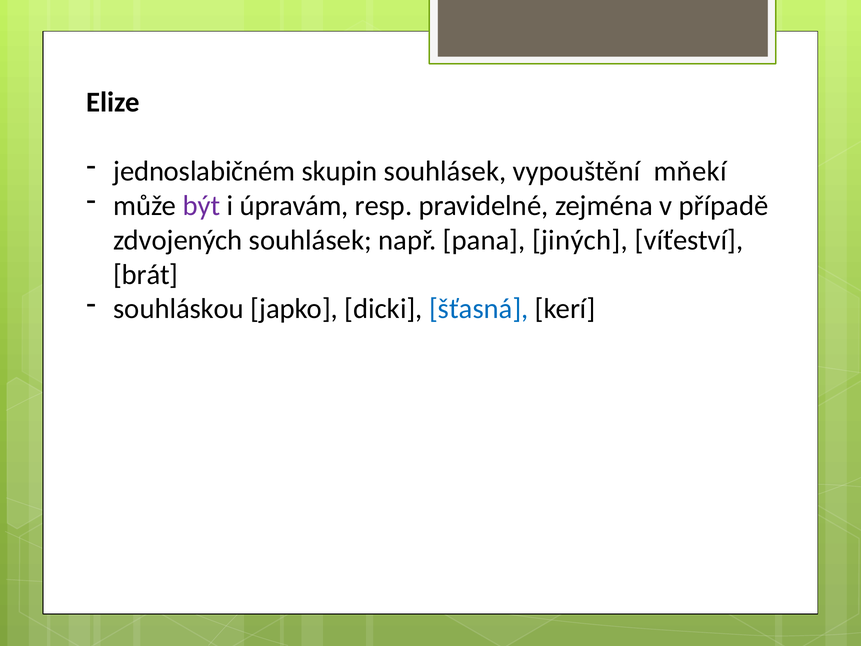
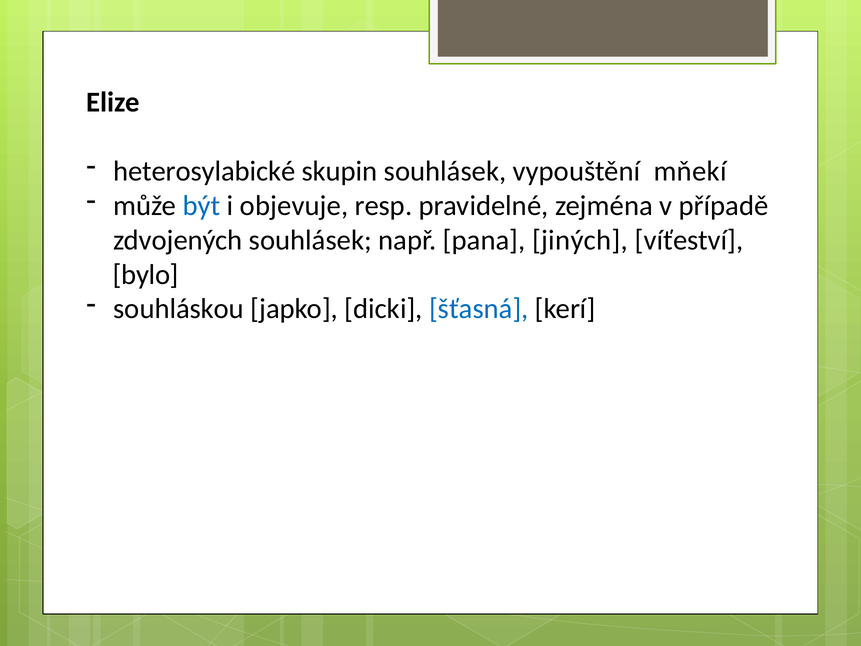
jednoslabičném: jednoslabičném -> heterosylabické (204, 171)
být colour: purple -> blue (201, 206)
úpravám: úpravám -> objevuje (294, 206)
brát: brát -> bylo (146, 274)
